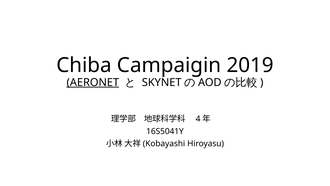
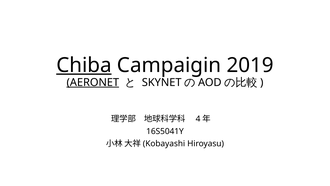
Chiba underline: none -> present (84, 65)
